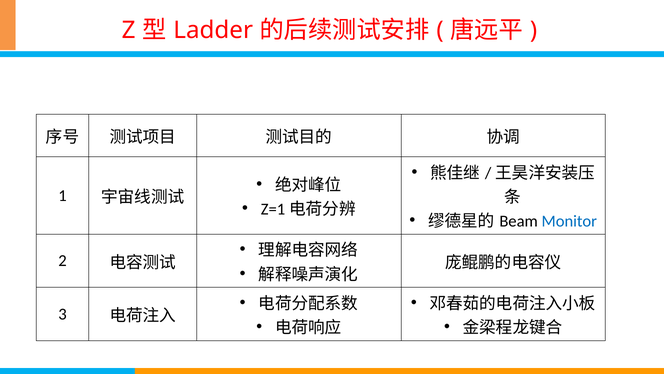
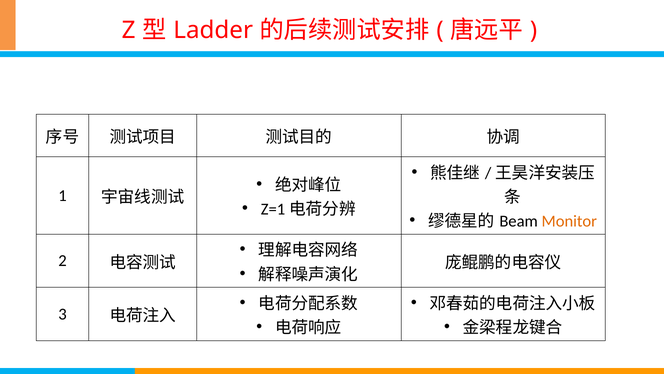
Monitor colour: blue -> orange (569, 221)
